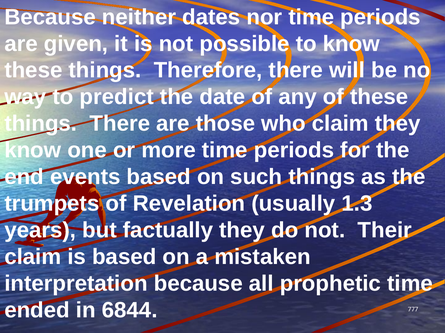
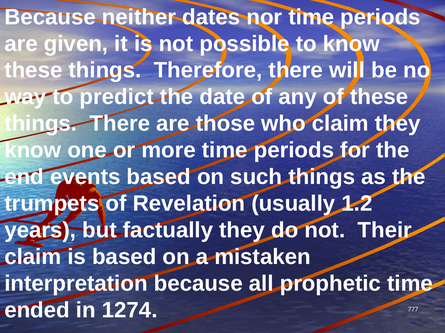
1.3: 1.3 -> 1.2 (357, 204)
6844: 6844 -> 1274 (130, 311)
